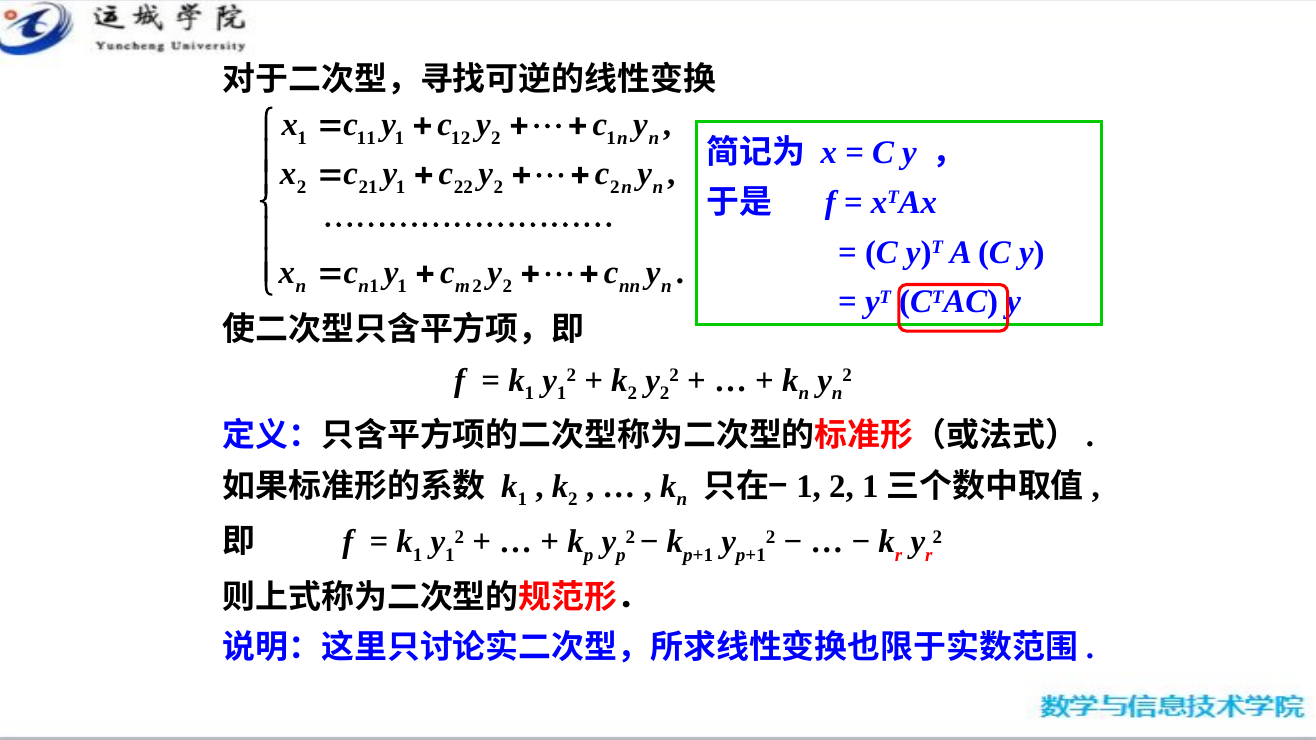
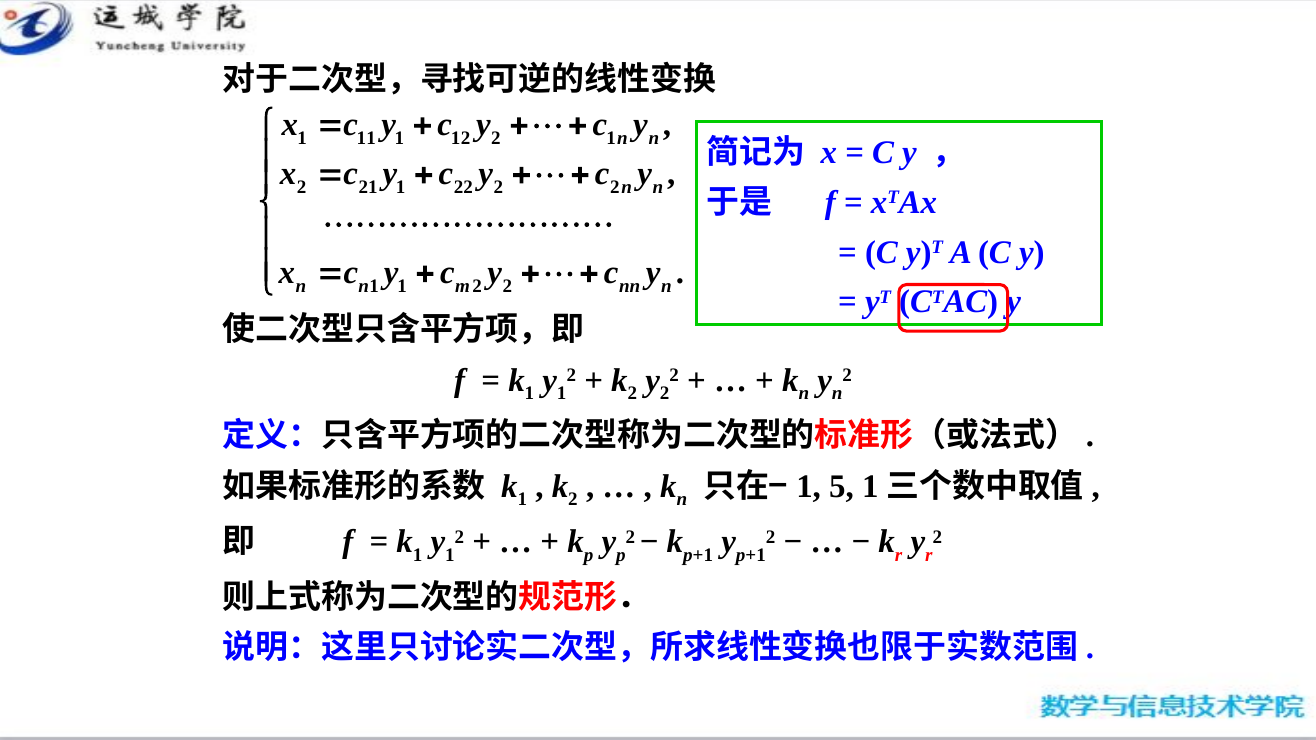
2: 2 -> 5 (842, 486)
